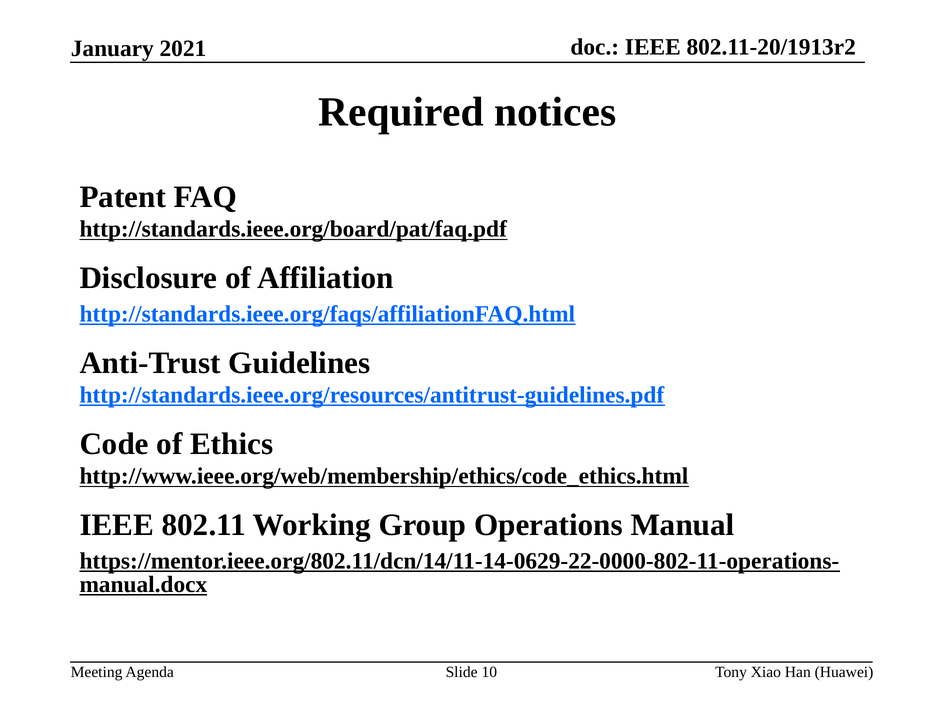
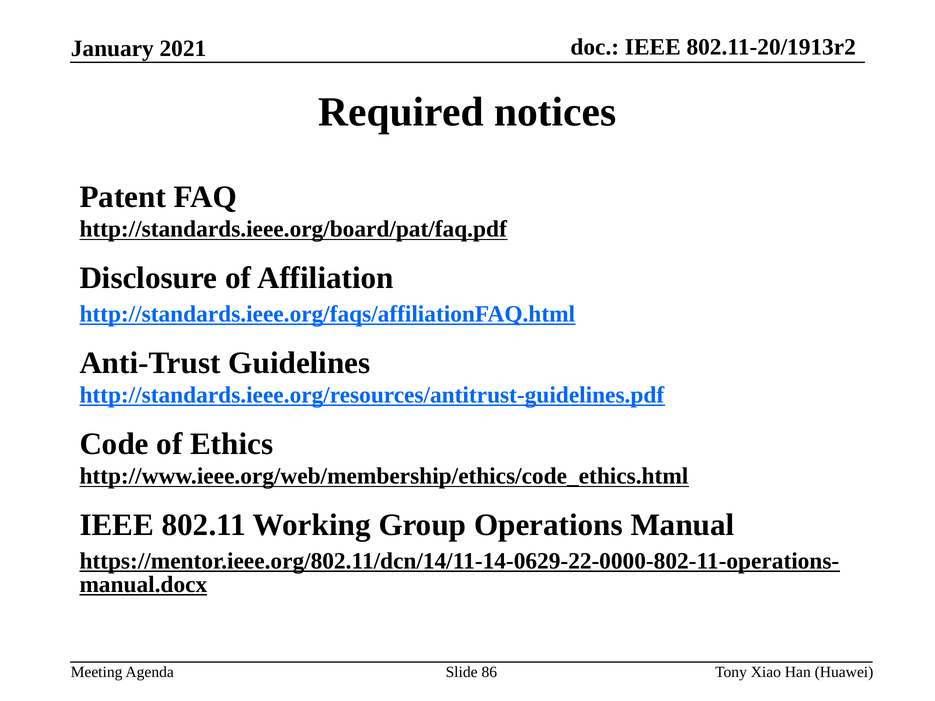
10: 10 -> 86 (489, 673)
